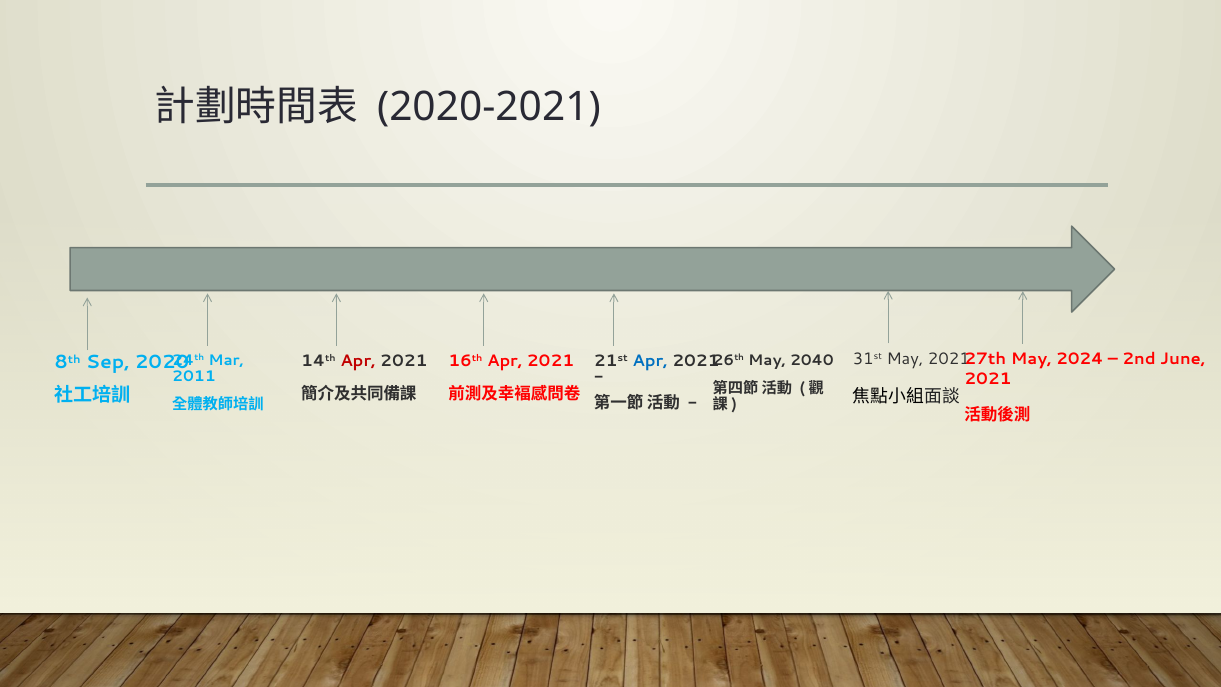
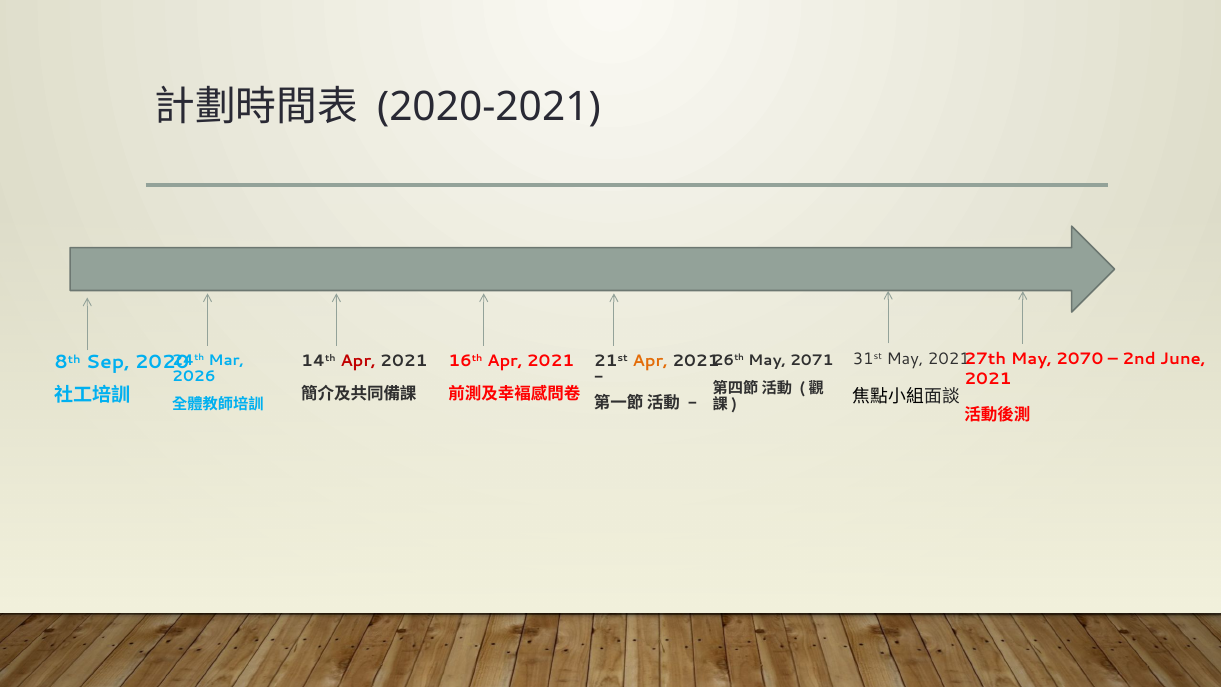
2024: 2024 -> 2070 (1080, 359)
Apr colour: blue -> orange (650, 361)
2040: 2040 -> 2071 (812, 360)
2011: 2011 -> 2026 (194, 377)
